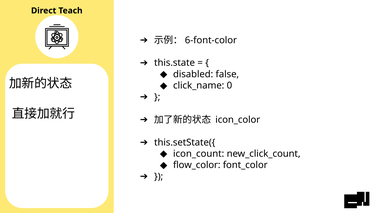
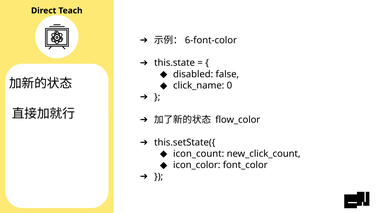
icon_color: icon_color -> flow_color (238, 120)
flow_color: flow_color -> icon_color (197, 165)
